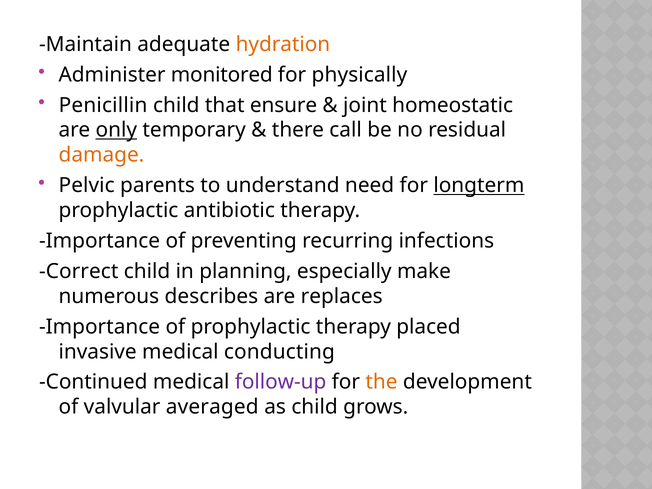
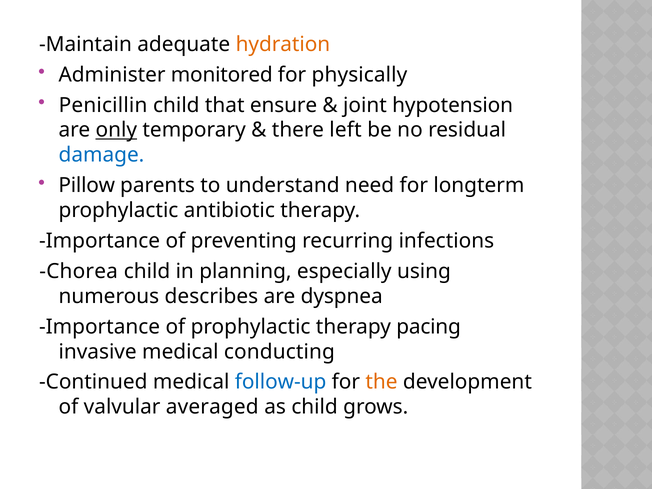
homeostatic: homeostatic -> hypotension (453, 105)
call: call -> left (345, 130)
damage colour: orange -> blue (101, 155)
Pelvic: Pelvic -> Pillow (87, 186)
longterm underline: present -> none (479, 186)
Correct: Correct -> Chorea (79, 271)
make: make -> using (424, 271)
replaces: replaces -> dyspnea (342, 296)
placed: placed -> pacing (429, 327)
follow-up colour: purple -> blue (281, 382)
